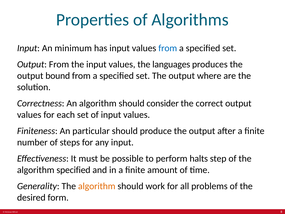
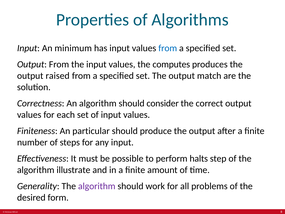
languages: languages -> computes (171, 64)
bound: bound -> raised (58, 76)
where: where -> match (209, 76)
algorithm specified: specified -> illustrate (73, 170)
algorithm colour: orange -> purple (97, 186)
